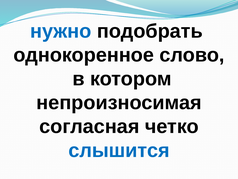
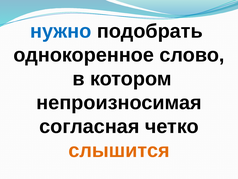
слышится colour: blue -> orange (119, 150)
